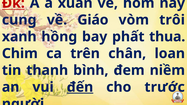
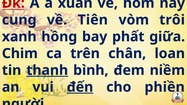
Giáo: Giáo -> Tiên (93, 20)
thua: thua -> giữa (167, 37)
thanh underline: none -> present (47, 70)
trước: trước -> phiền (165, 87)
